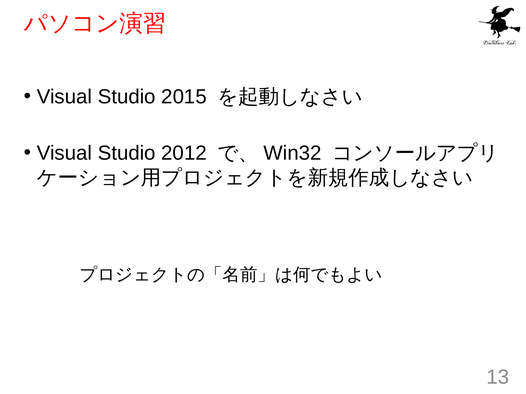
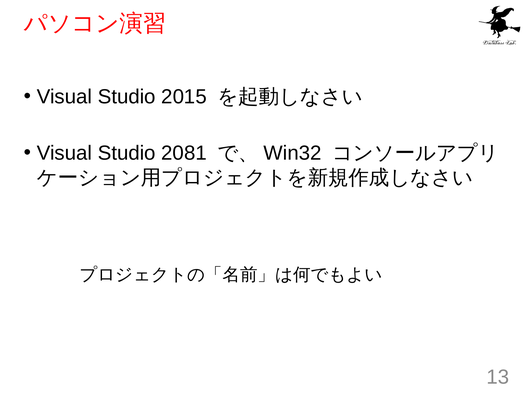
2012: 2012 -> 2081 (184, 153)
